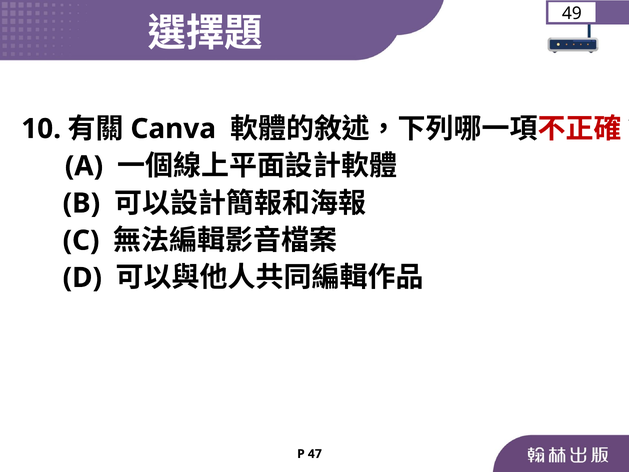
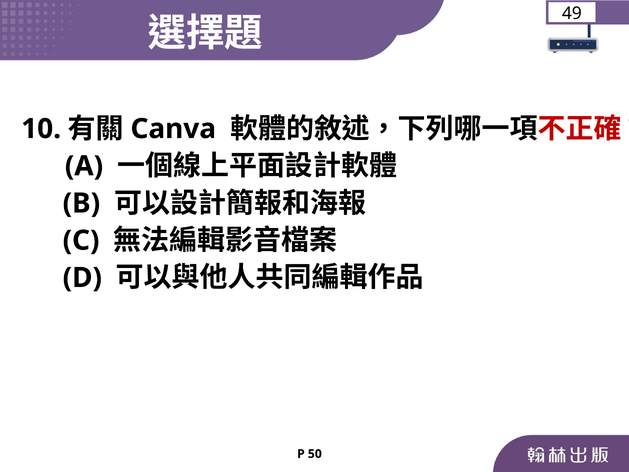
47: 47 -> 50 (315, 454)
